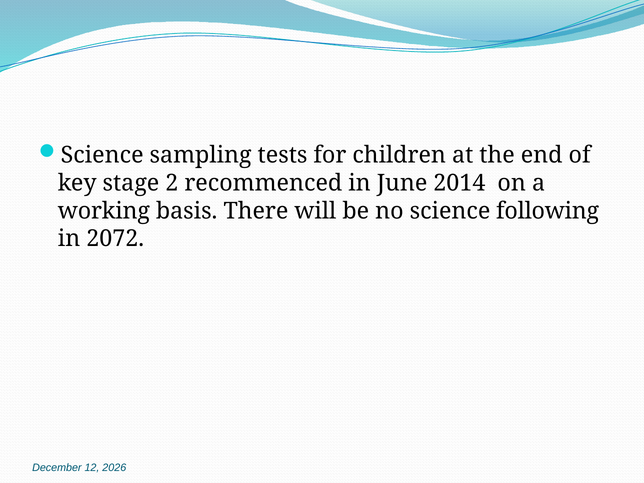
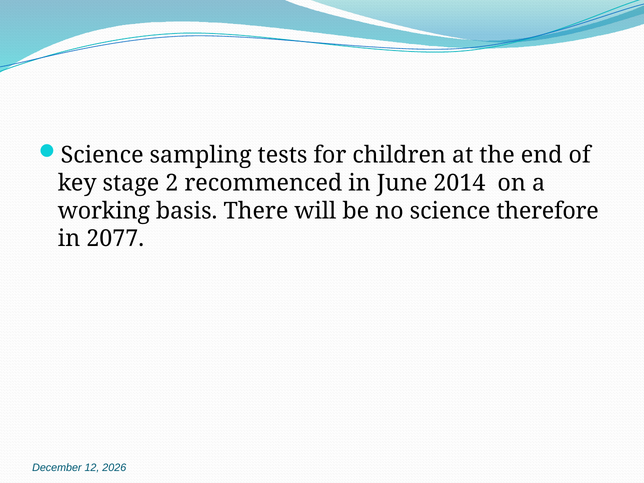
following: following -> therefore (548, 211)
2072: 2072 -> 2077 (115, 239)
